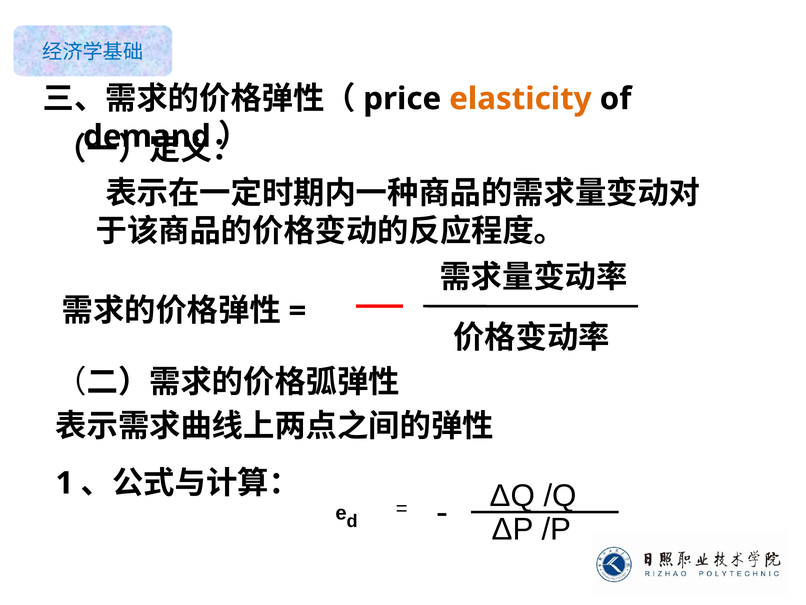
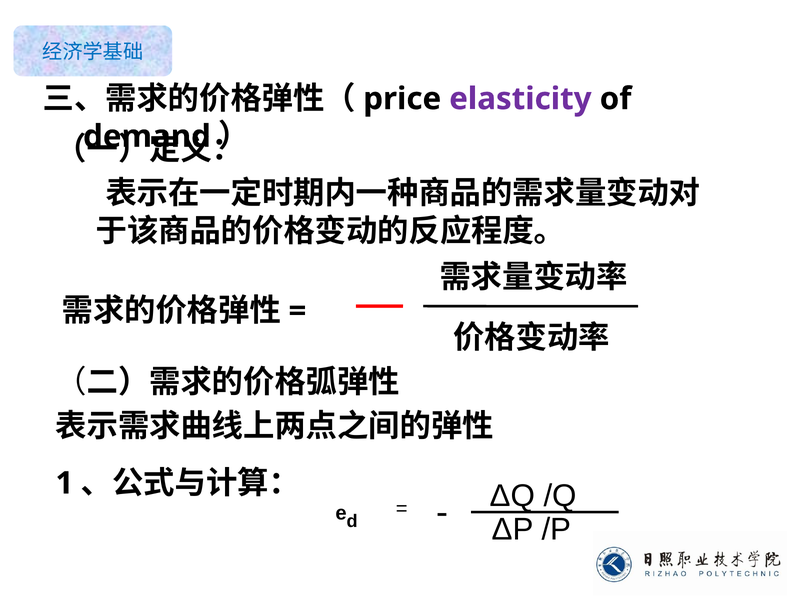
elasticity colour: orange -> purple (520, 99)
